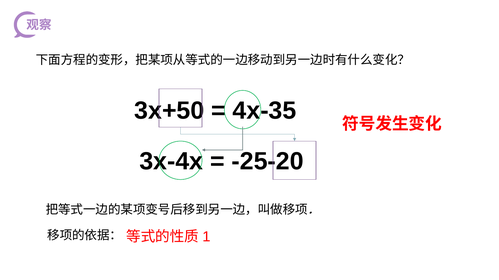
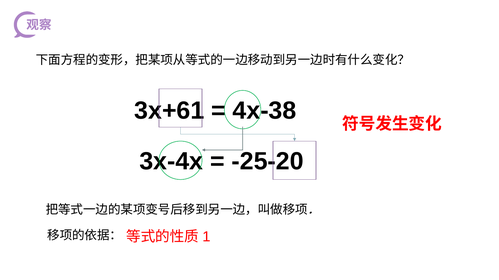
3x+50: 3x+50 -> 3x+61 (169, 111)
4x-35: 4x-35 -> 4x-38 (265, 111)
